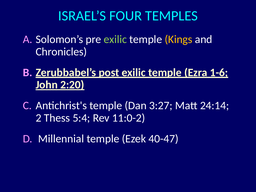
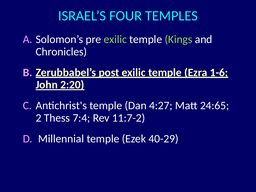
Kings colour: yellow -> light green (179, 39)
3:27: 3:27 -> 4:27 (161, 106)
24:14: 24:14 -> 24:65 (215, 106)
5:4: 5:4 -> 7:4 (81, 118)
11:0-2: 11:0-2 -> 11:7-2 (129, 118)
40-47: 40-47 -> 40-29 (164, 139)
